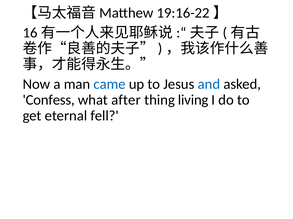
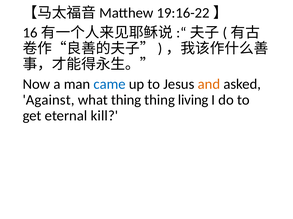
and colour: blue -> orange (209, 84)
Confess: Confess -> Against (49, 100)
what after: after -> thing (126, 100)
fell: fell -> kill (104, 116)
